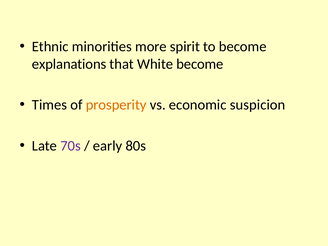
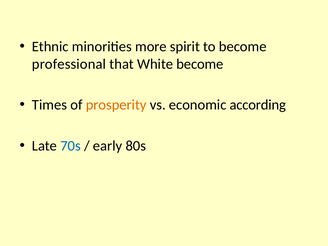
explanations: explanations -> professional (69, 64)
suspicion: suspicion -> according (258, 105)
70s colour: purple -> blue (70, 146)
